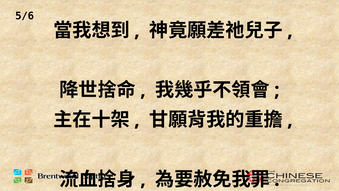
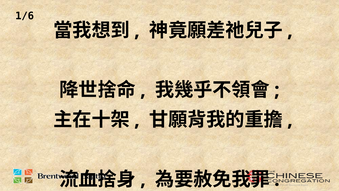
5/6: 5/6 -> 1/6 (25, 16)
